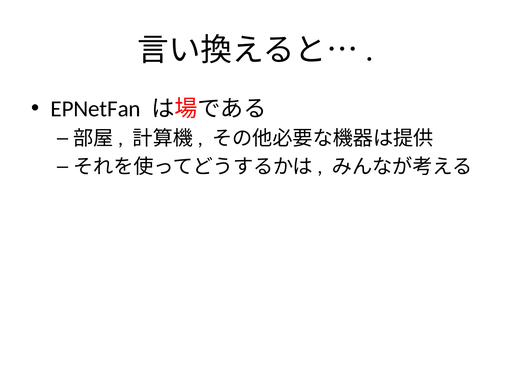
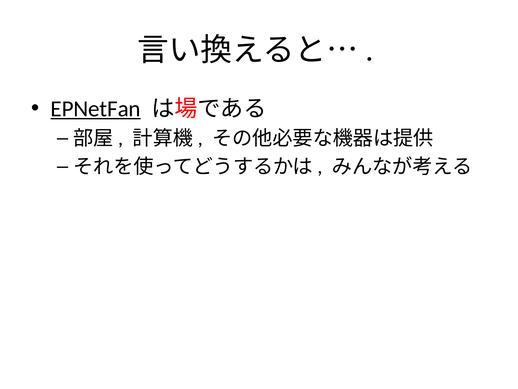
EPNetFan underline: none -> present (96, 109)
